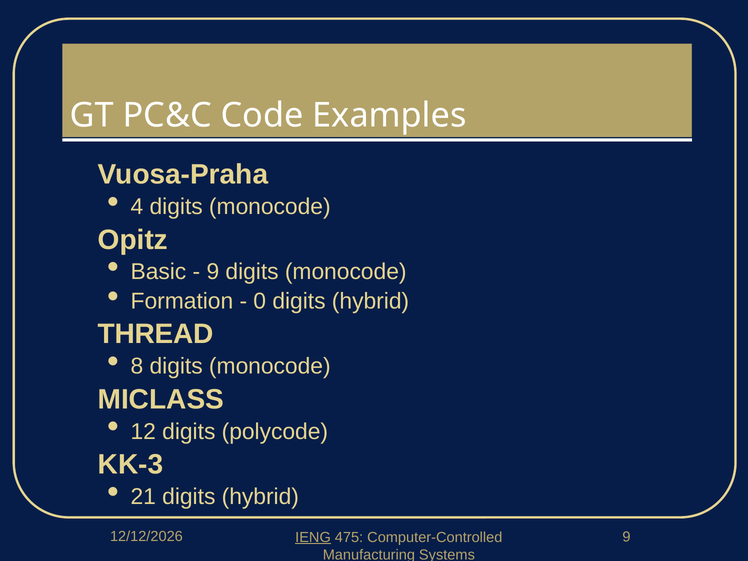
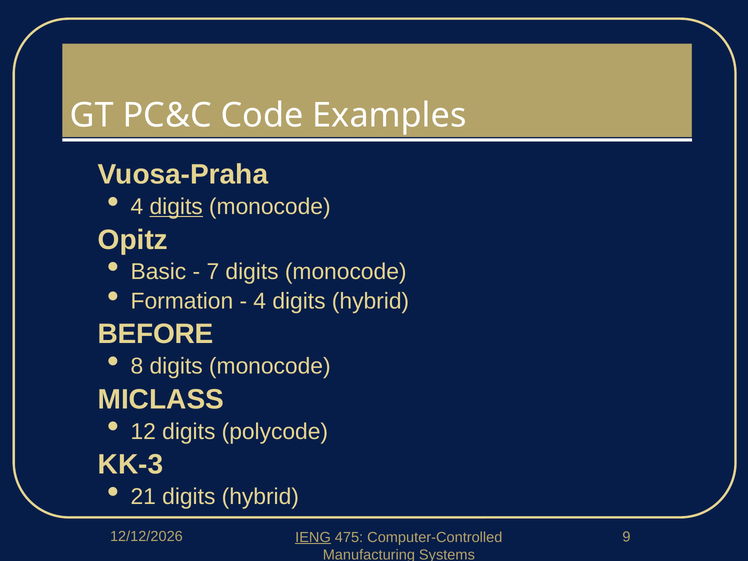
digits underline: none -> present (176, 207)
9: 9 -> 7 (213, 272)
0: 0 -> 4 (260, 301)
THREAD: THREAD -> BEFORE (156, 334)
